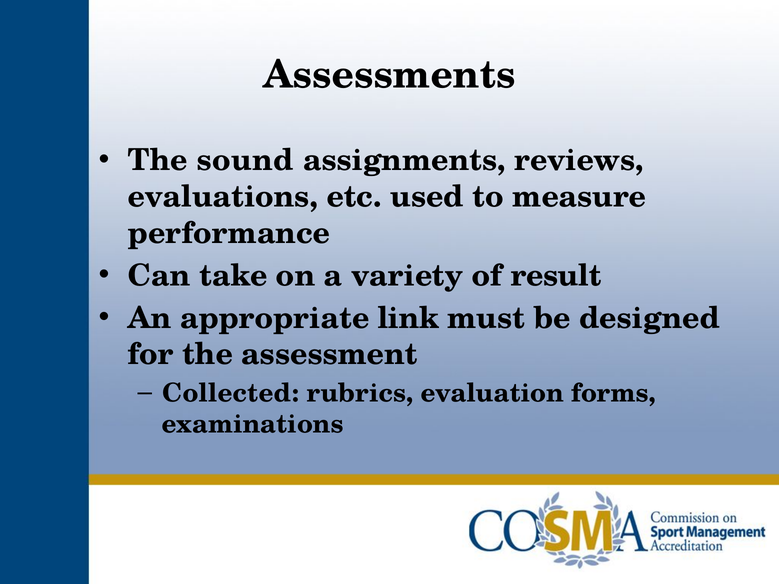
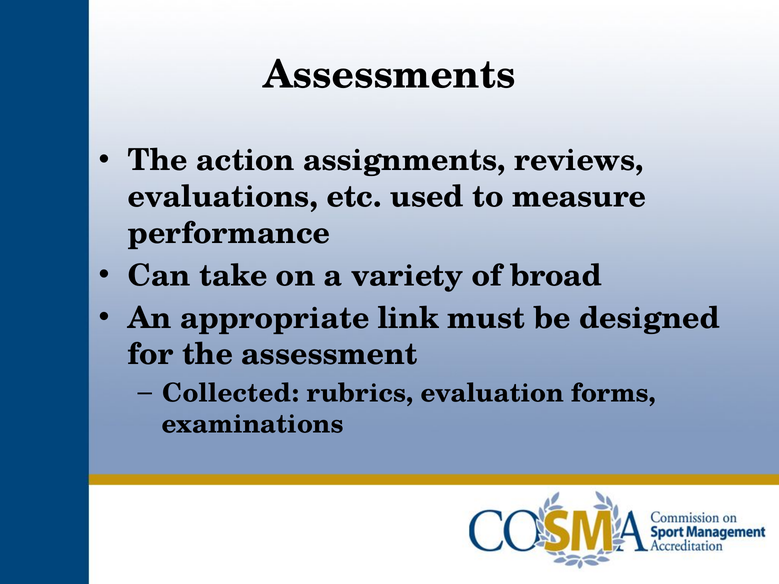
sound: sound -> action (245, 161)
result: result -> broad (556, 276)
